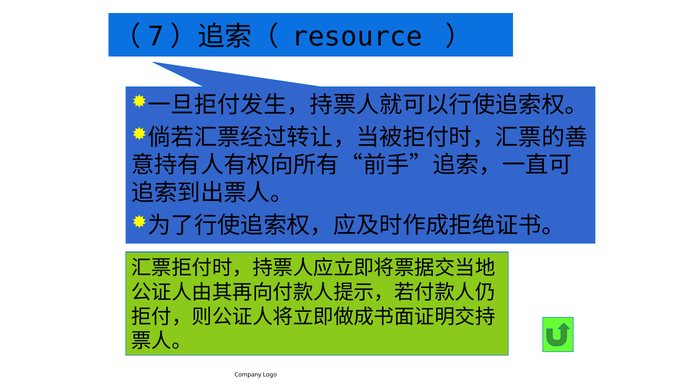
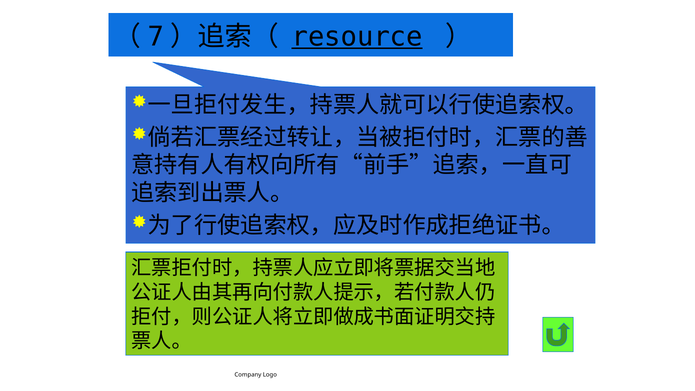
resource underline: none -> present (357, 37)
